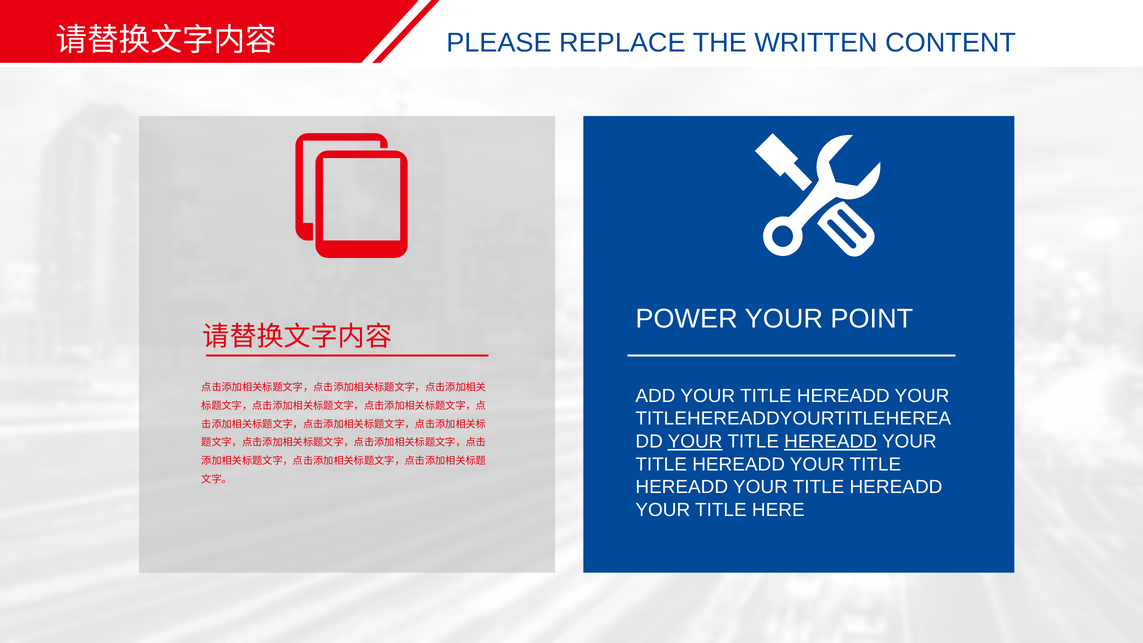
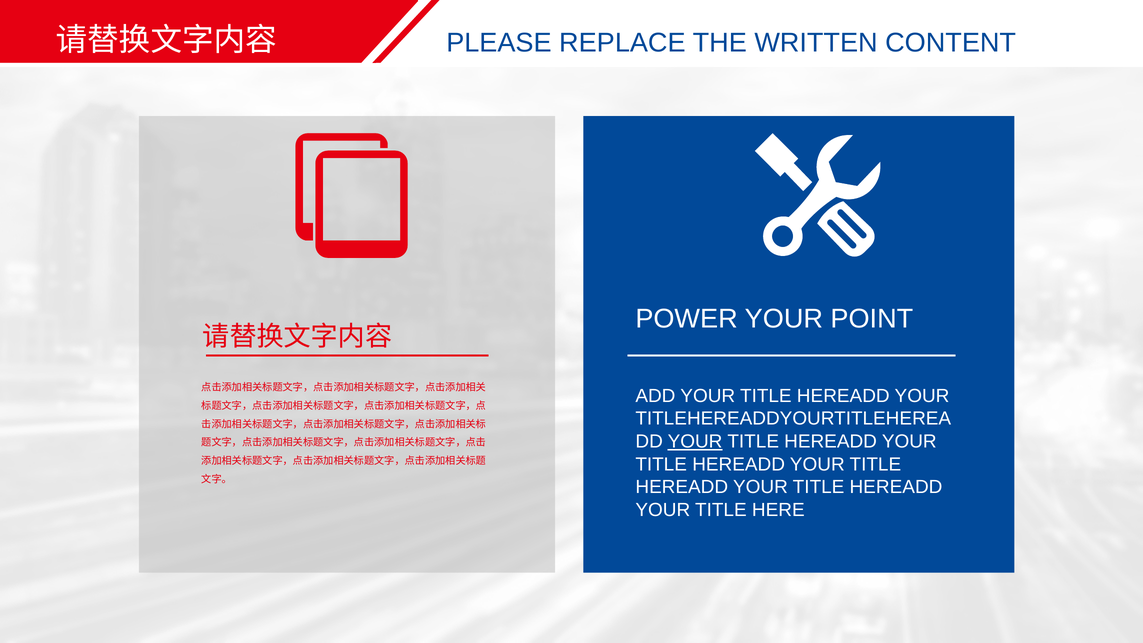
HEREADD underline: present -> none (831, 441)
